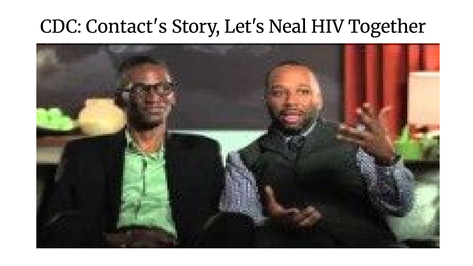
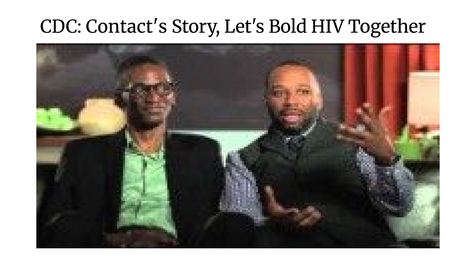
Neal: Neal -> Bold (288, 27)
